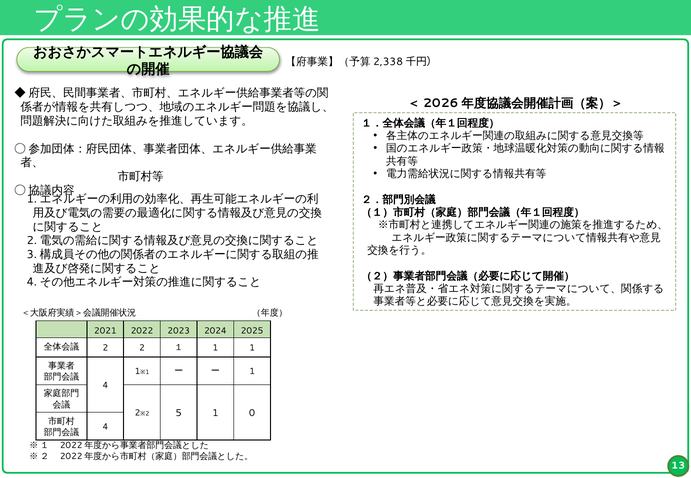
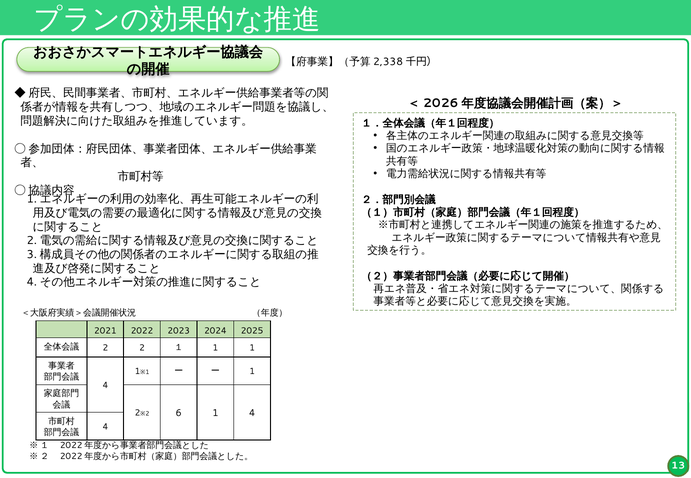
5: 5 -> 6 (179, 413)
1 0: 0 -> 4 (252, 413)
